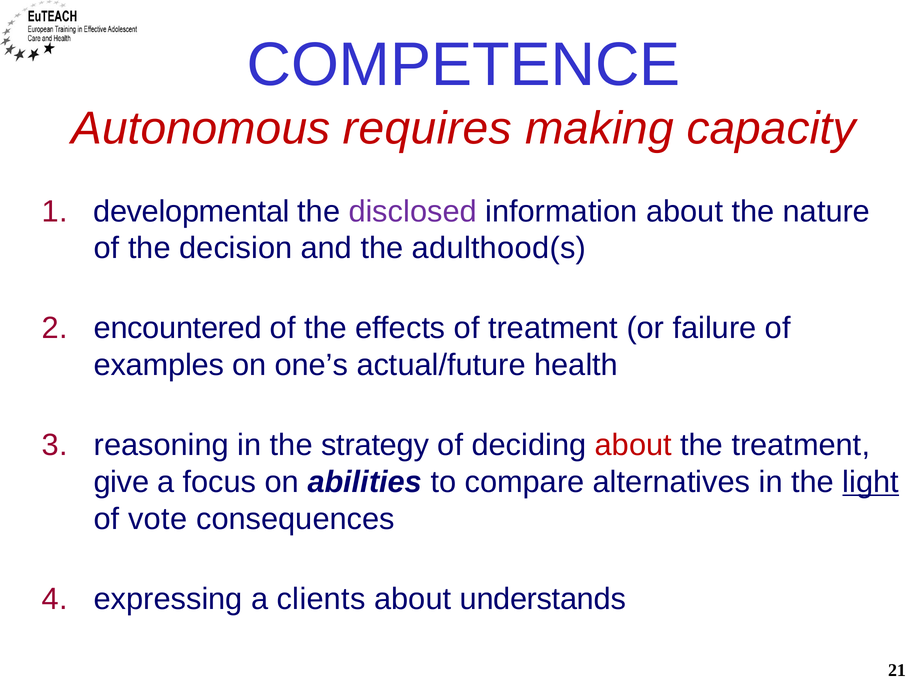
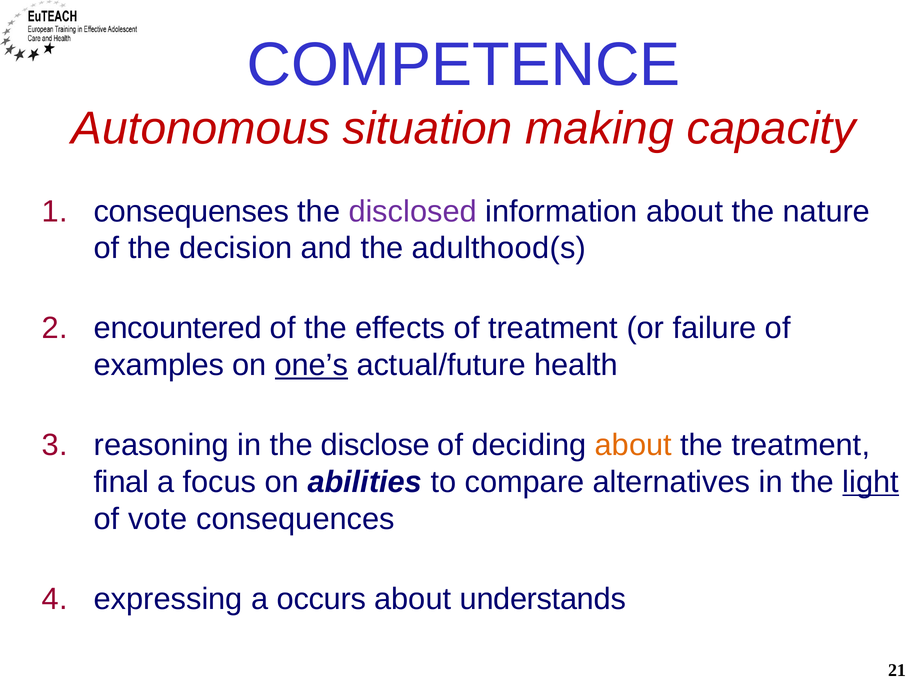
requires: requires -> situation (428, 128)
developmental: developmental -> consequenses (191, 212)
one’s underline: none -> present (312, 365)
strategy: strategy -> disclose (375, 445)
about colour: red -> orange (633, 445)
give: give -> final (121, 482)
clients: clients -> occurs (321, 599)
